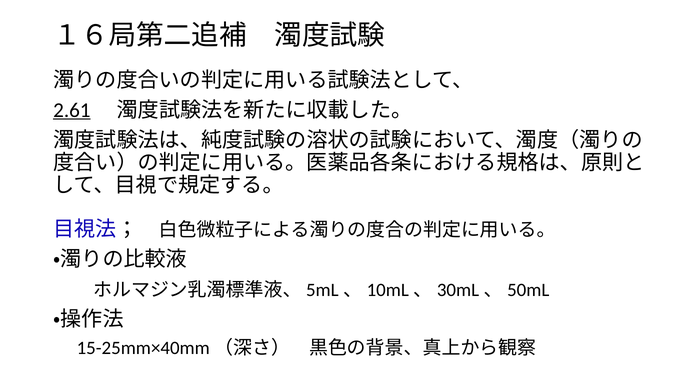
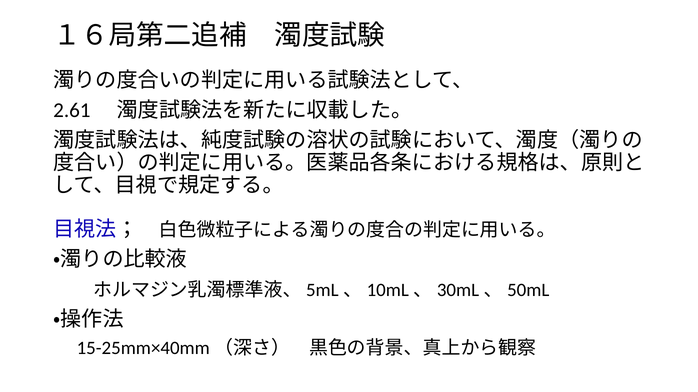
2.61 underline: present -> none (72, 110)
